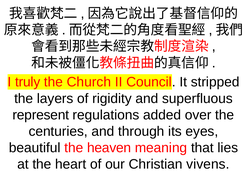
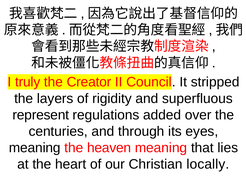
Church: Church -> Creator (89, 82)
beautiful: beautiful -> meaning (35, 147)
vivens: vivens -> locally (208, 164)
